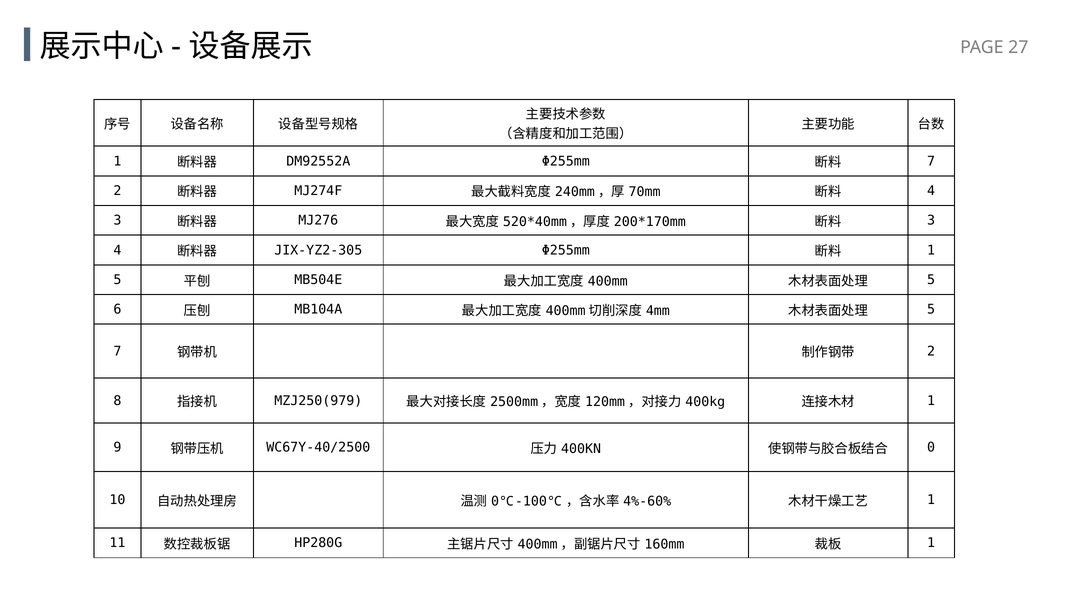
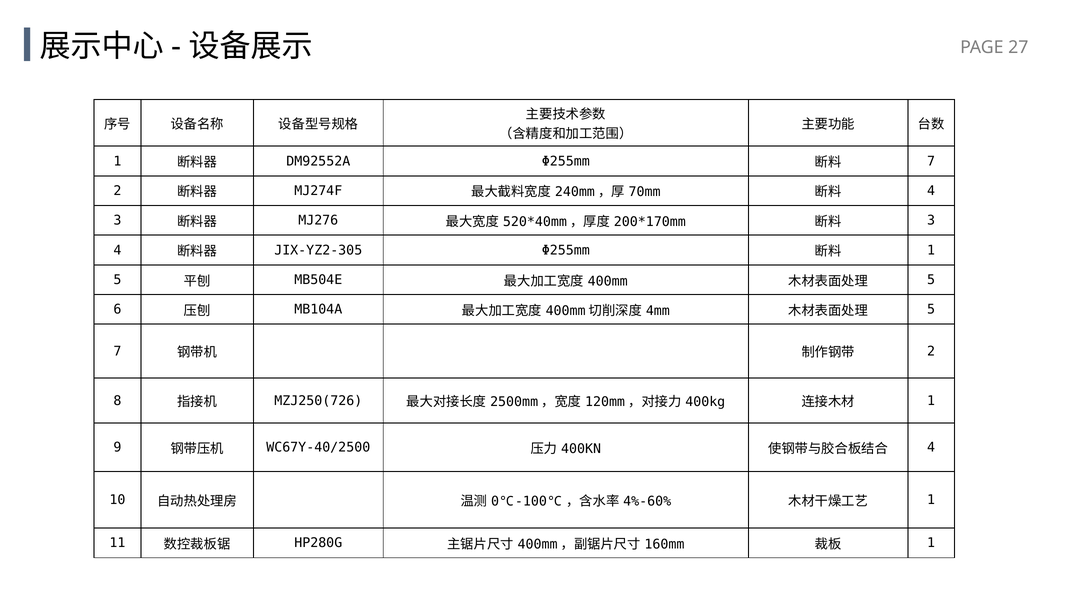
MZJ250(979: MZJ250(979 -> MZJ250(726 (318, 401)
0: 0 -> 4 (931, 448)
